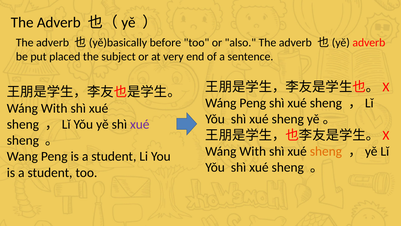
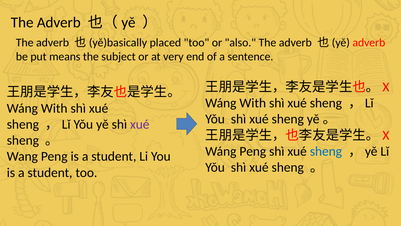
before: before -> placed (165, 42)
placed: placed -> means (65, 56)
Peng: Peng -> With (253, 103)
With: With -> Peng (253, 151)
sheng colour: orange -> blue (326, 151)
